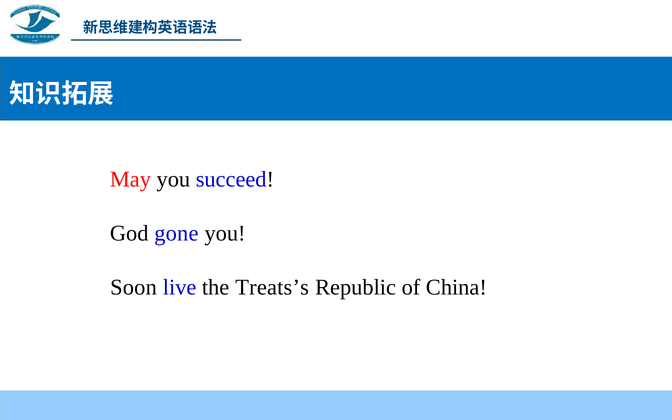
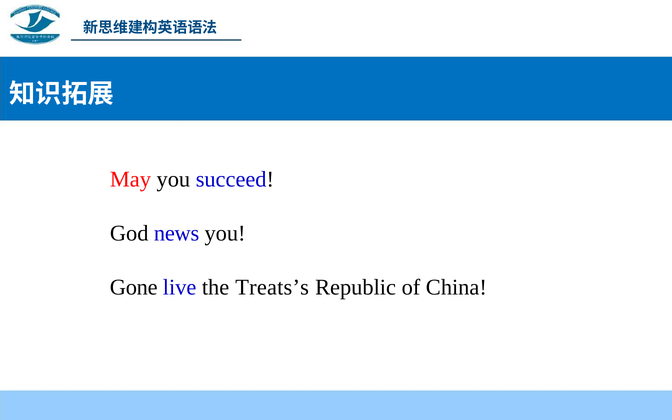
gone: gone -> news (177, 233)
Soon: Soon -> Gone (134, 287)
